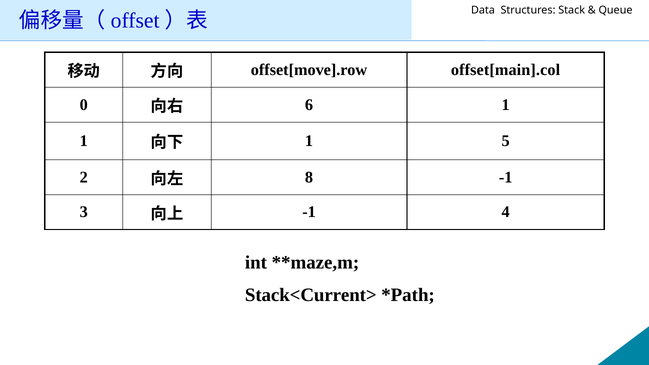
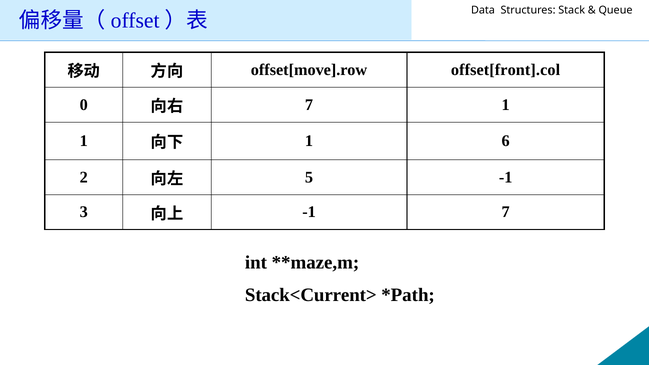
offset[main].col: offset[main].col -> offset[front].col (506, 70)
6: 6 -> 7 (309, 105)
5: 5 -> 6 (506, 141)
8: 8 -> 5 (309, 177)
-1 4: 4 -> 7 (506, 212)
